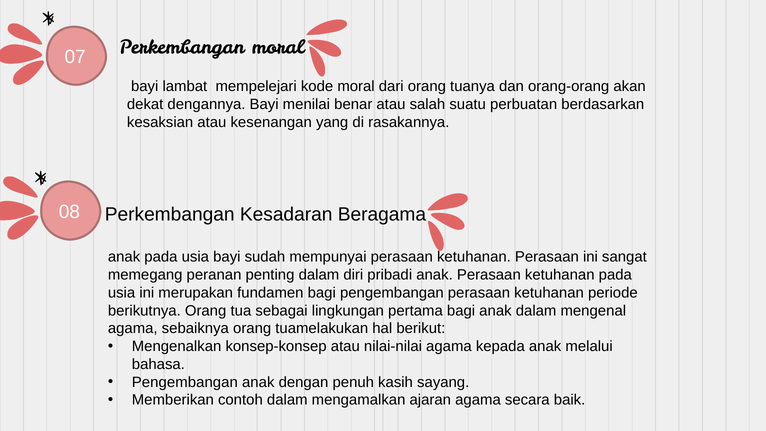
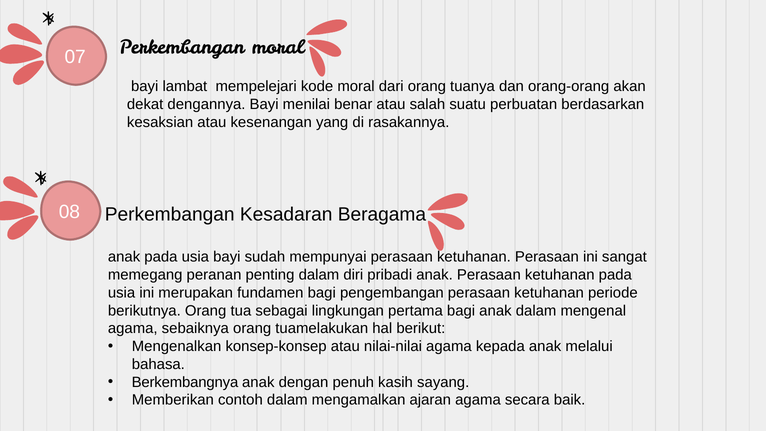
Pengembangan: Pengembangan -> Berkembangnya (185, 382)
